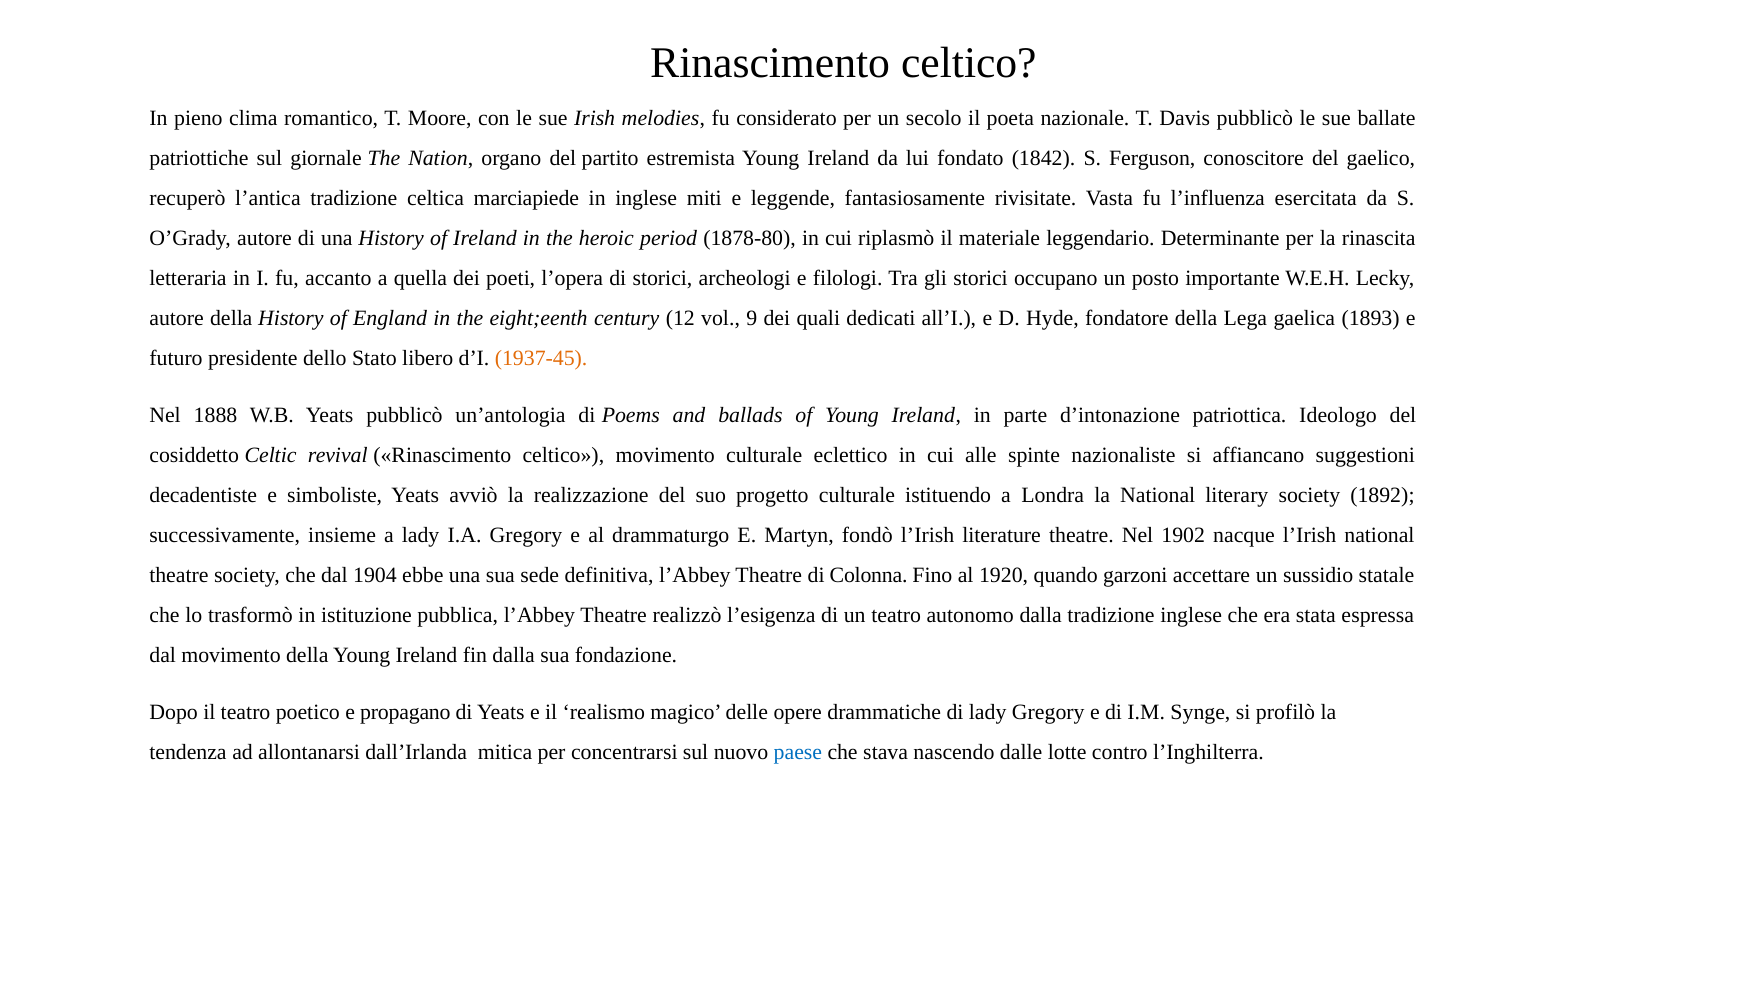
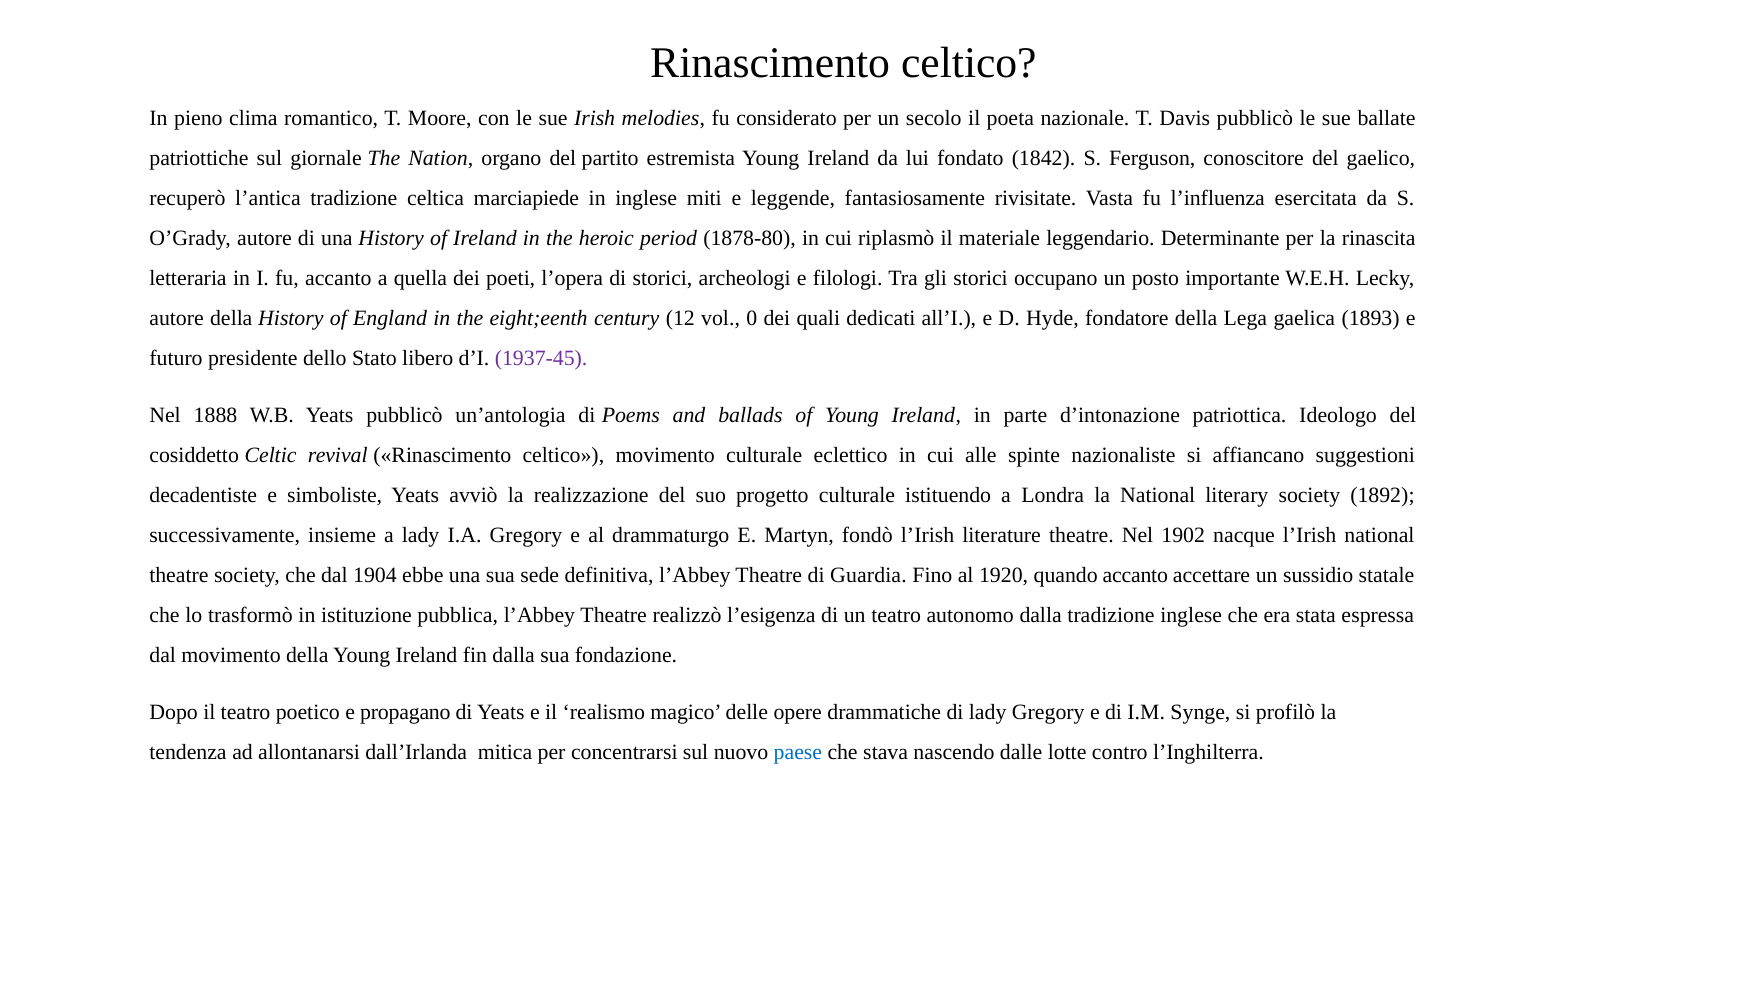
9: 9 -> 0 (752, 318)
1937-45 colour: orange -> purple (541, 358)
Colonna: Colonna -> Guardia (868, 575)
quando garzoni: garzoni -> accanto (1135, 575)
